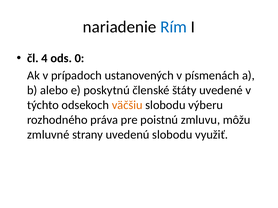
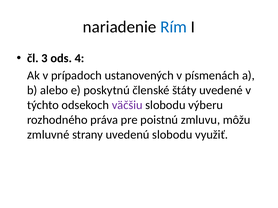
4: 4 -> 3 (44, 58)
0: 0 -> 4 (80, 58)
väčšiu colour: orange -> purple (127, 105)
